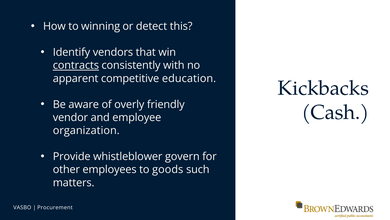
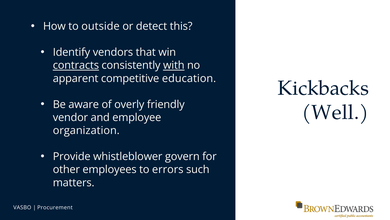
winning: winning -> outside (100, 26)
with underline: none -> present (174, 65)
Cash: Cash -> Well (335, 112)
goods: goods -> errors (168, 169)
